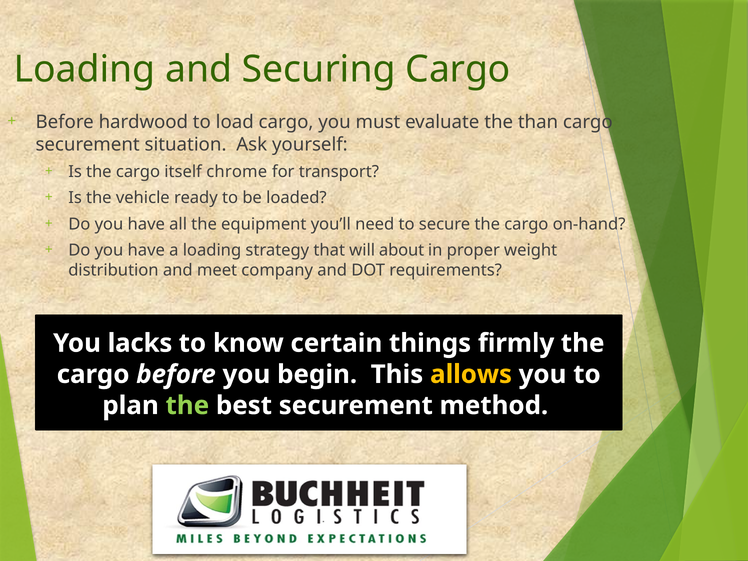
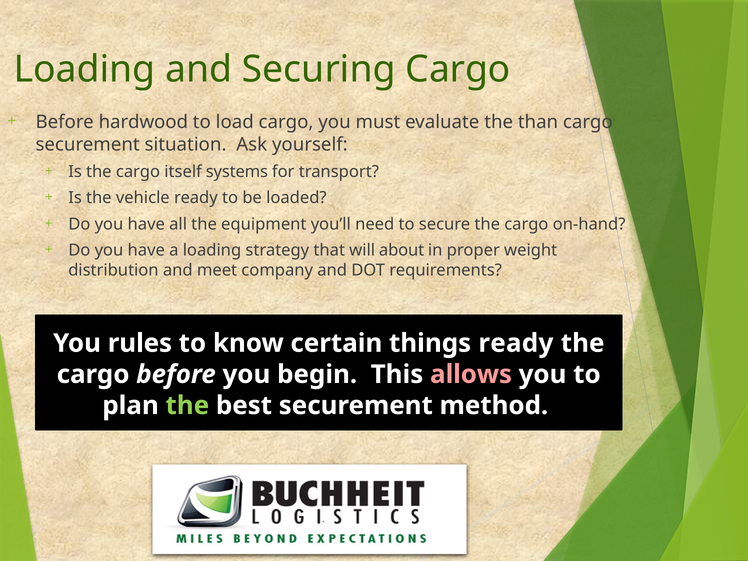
chrome: chrome -> systems (237, 172)
lacks: lacks -> rules (140, 343)
things firmly: firmly -> ready (516, 343)
allows colour: yellow -> pink (471, 374)
